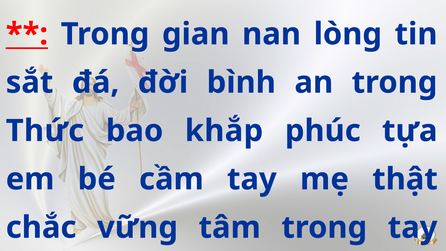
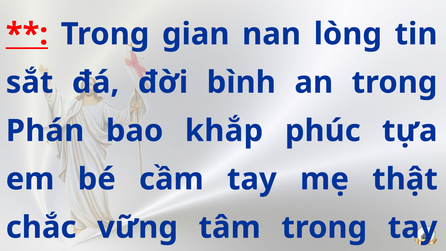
Thức: Thức -> Phán (45, 131)
